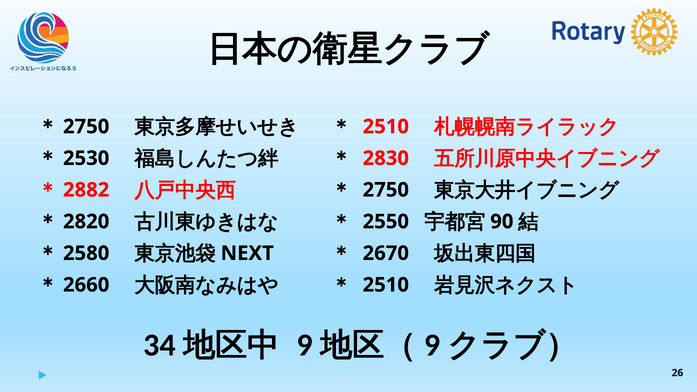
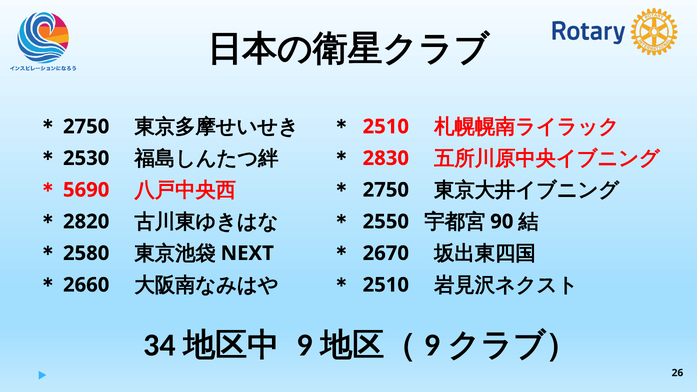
2882: 2882 -> 5690 (86, 190)
